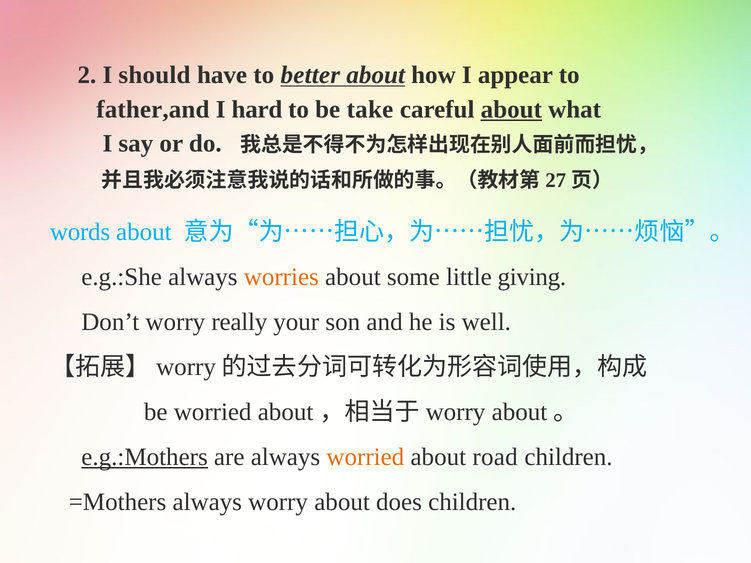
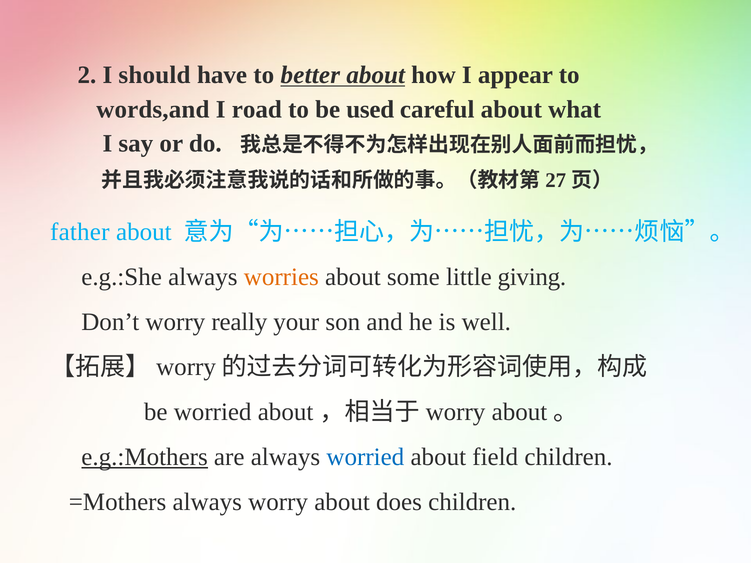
father,and: father,and -> words,and (153, 109)
hard: hard -> road (257, 109)
take: take -> used (370, 109)
about underline: present -> none (511, 109)
words: words -> father (80, 232)
worried colour: orange -> blue (365, 457)
road: road -> field (495, 457)
